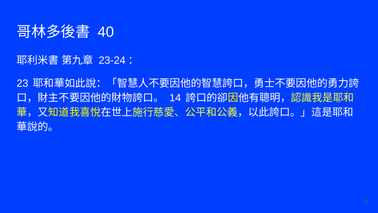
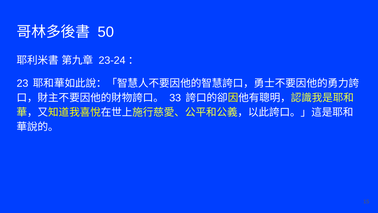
40: 40 -> 50 (106, 32)
14: 14 -> 33 (175, 98)
